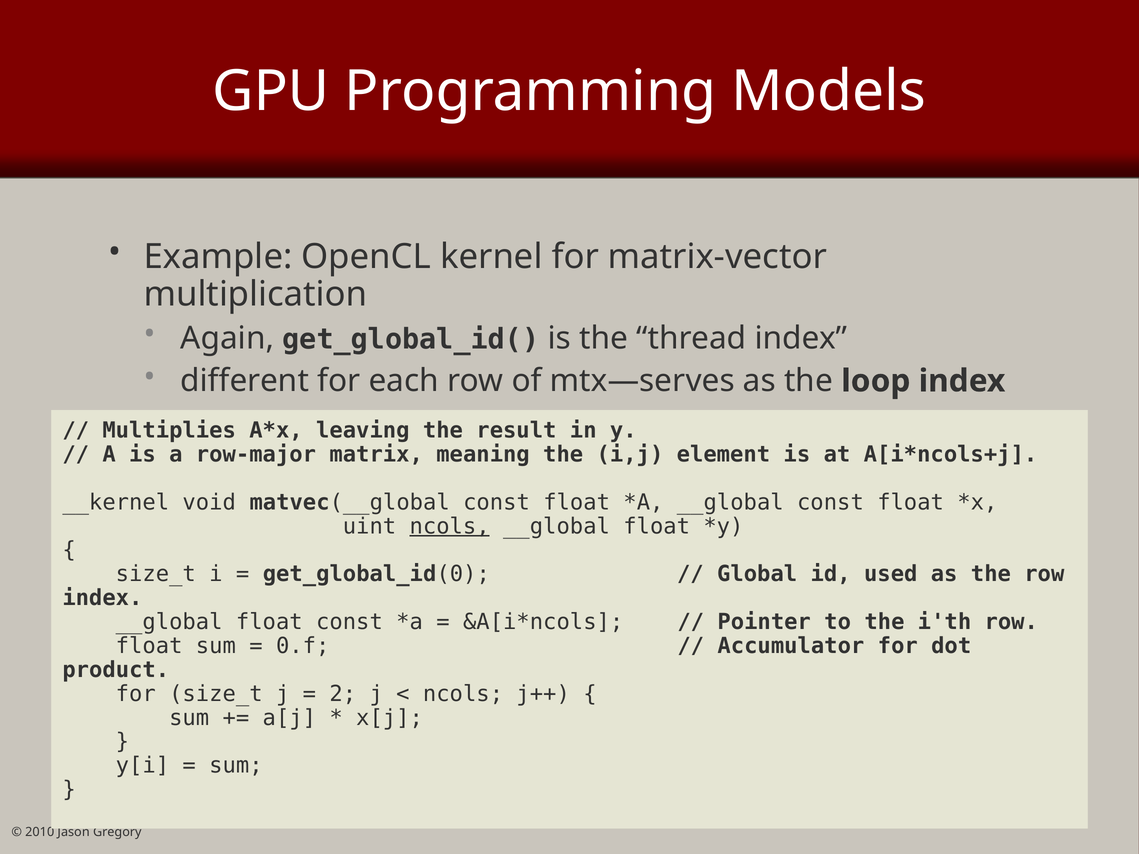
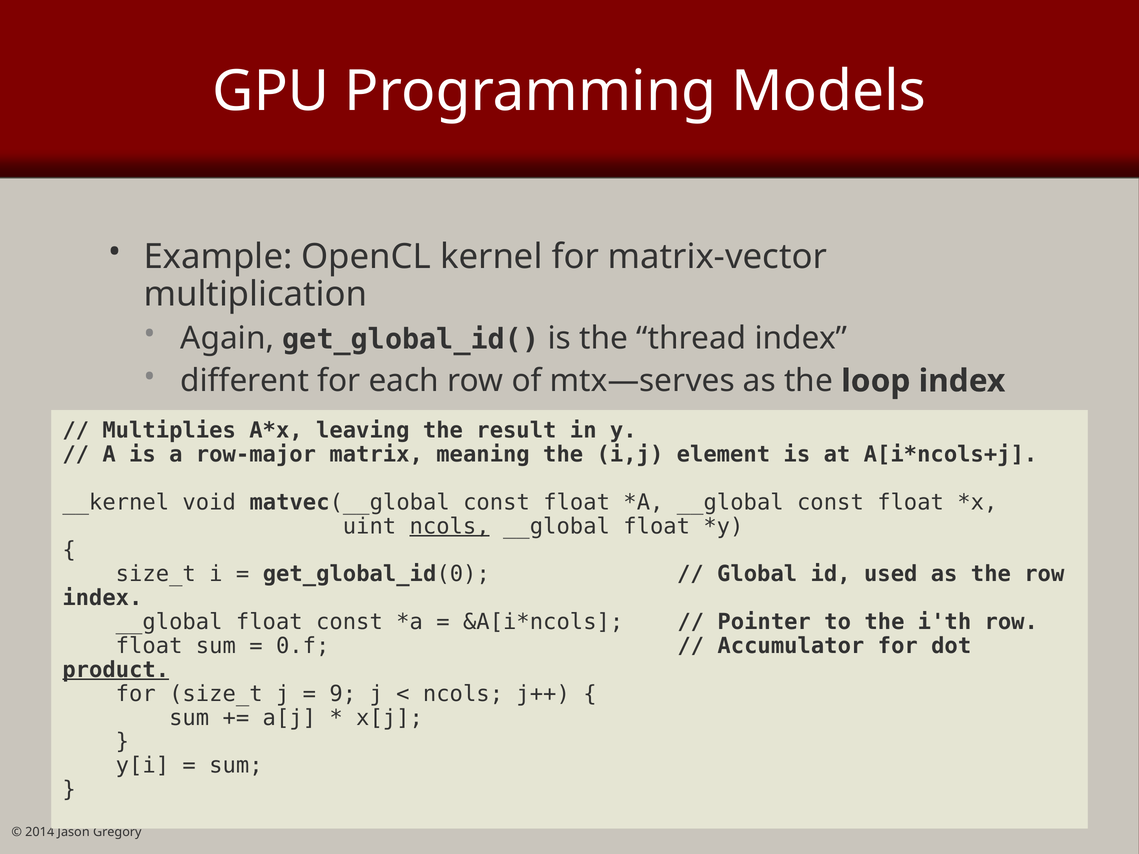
product underline: none -> present (116, 670)
2: 2 -> 9 (343, 694)
2010: 2010 -> 2014 (40, 832)
